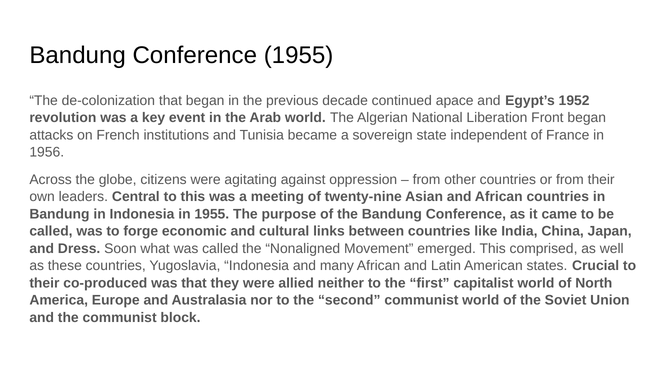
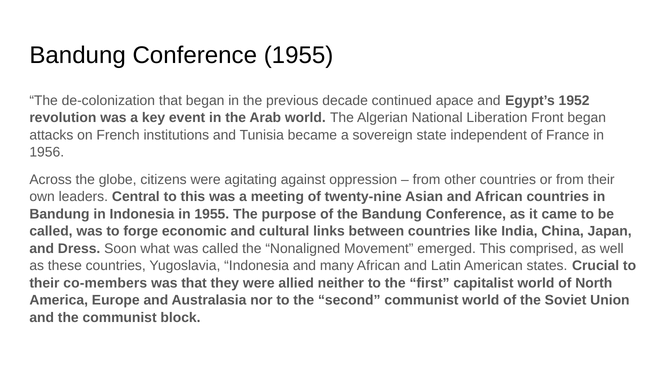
co-produced: co-produced -> co-members (105, 283)
